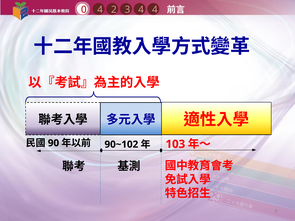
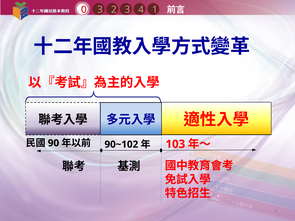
0 4: 4 -> 3 (100, 10)
4 4: 4 -> 1 (155, 10)
